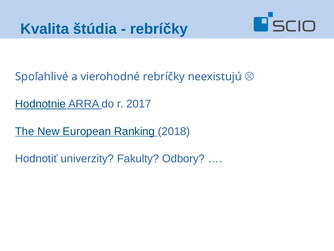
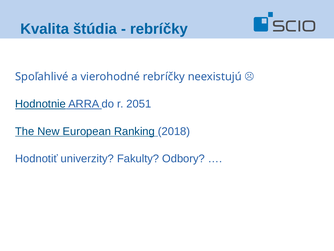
2017: 2017 -> 2051 (139, 104)
